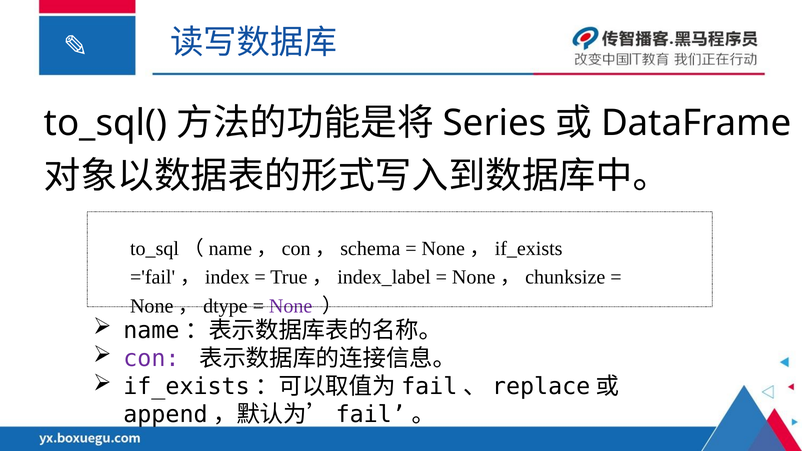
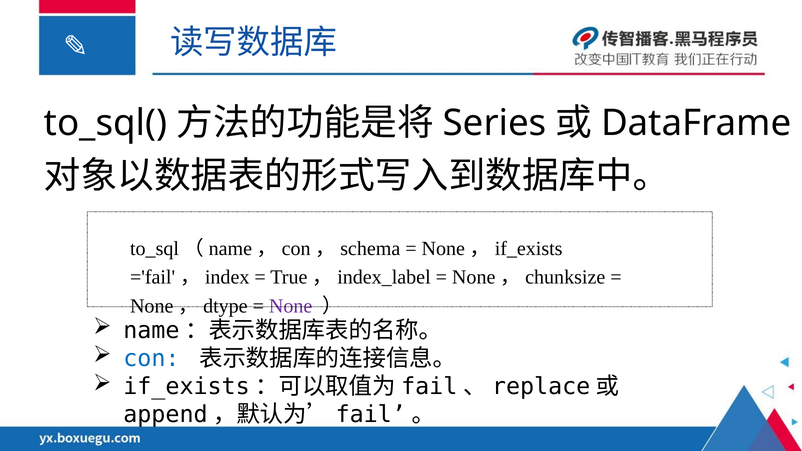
con colour: purple -> blue (151, 359)
